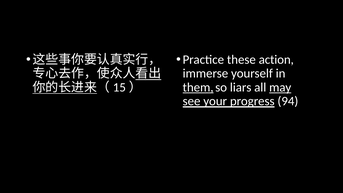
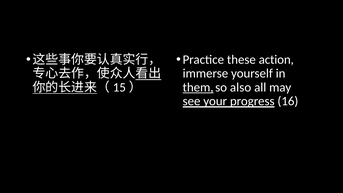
liars: liars -> also (241, 87)
may underline: present -> none (280, 87)
94: 94 -> 16 (288, 101)
